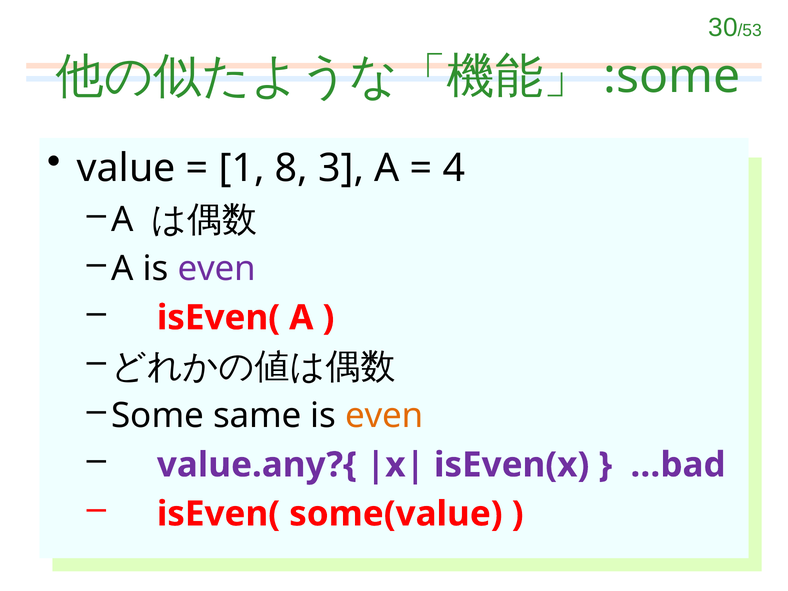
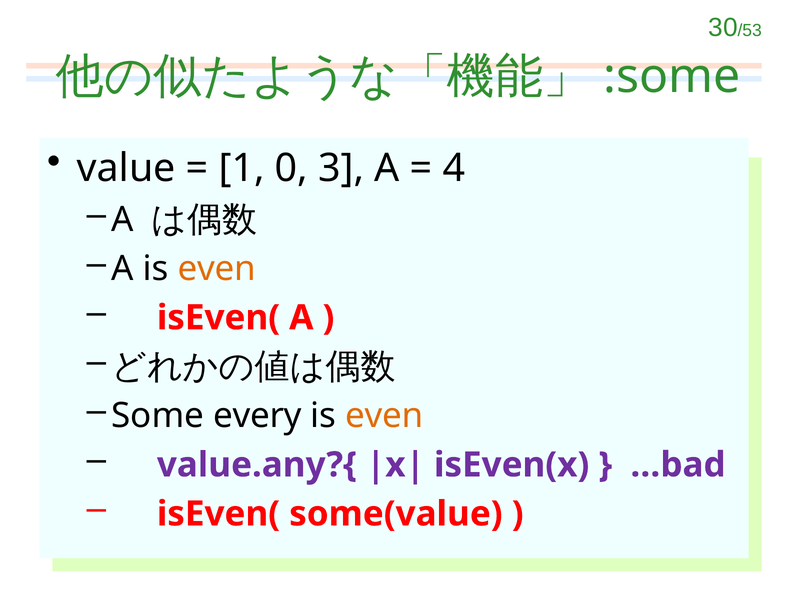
8: 8 -> 0 (291, 168)
even colour: purple -> orange (217, 269)
same: same -> every (257, 416)
